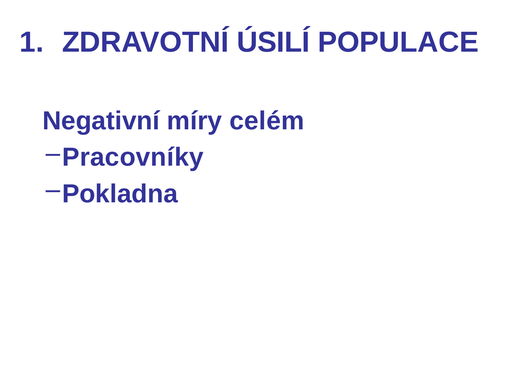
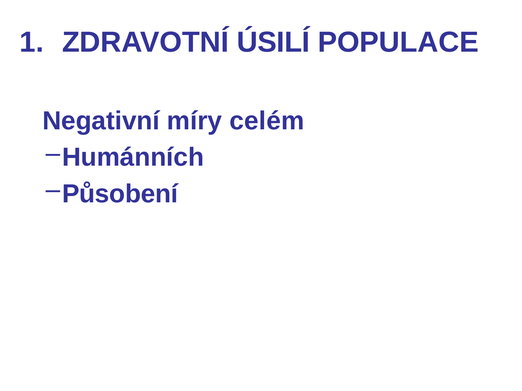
Pracovníky: Pracovníky -> Humánních (133, 158)
Pokladna: Pokladna -> Působení (120, 194)
